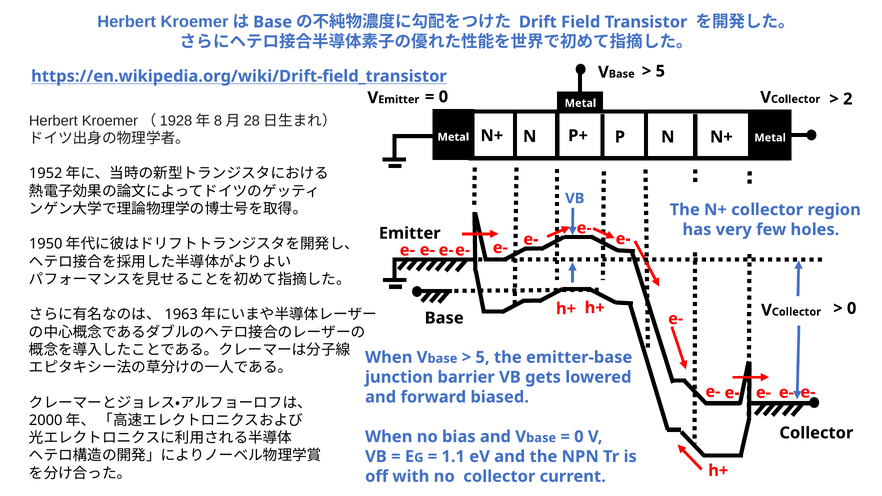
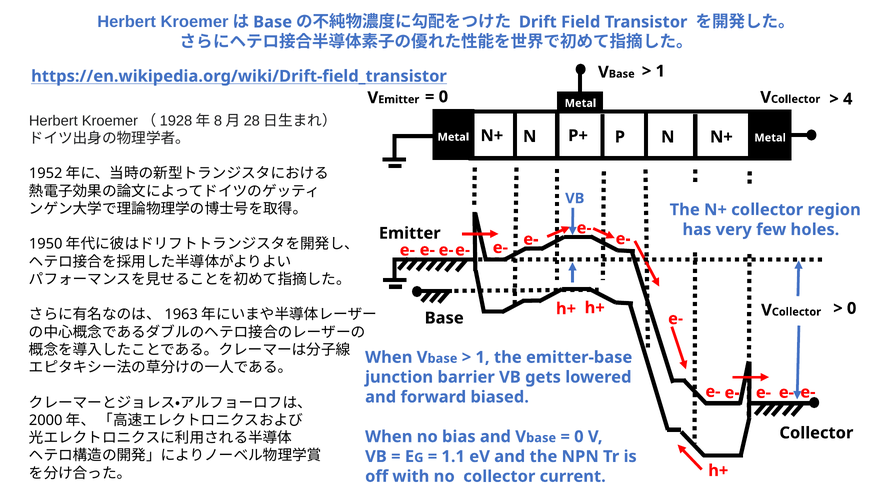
5: 5 -> 1 (660, 71)
2: 2 -> 4 (848, 99)
5: 5 -> 1 (483, 357)
